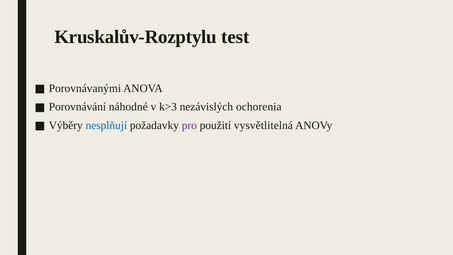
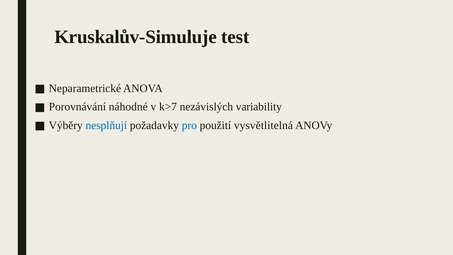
Kruskalův-Rozptylu: Kruskalův-Rozptylu -> Kruskalův-Simuluje (136, 37)
Porovnávanými: Porovnávanými -> Neparametrické (85, 88)
k>3: k>3 -> k>7 (168, 107)
ochorenia: ochorenia -> variability (259, 107)
pro colour: purple -> blue (189, 125)
